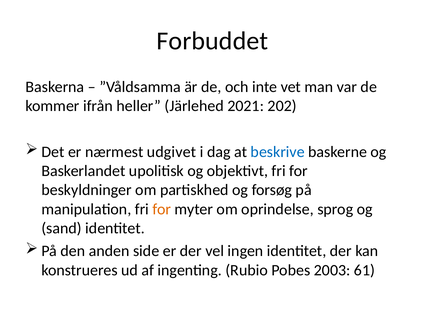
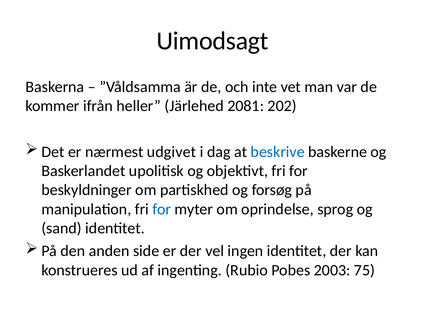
Forbuddet: Forbuddet -> Uimodsagt (213, 41)
2021: 2021 -> 2081 (246, 106)
for colour: orange -> blue (162, 210)
61: 61 -> 75 (364, 271)
